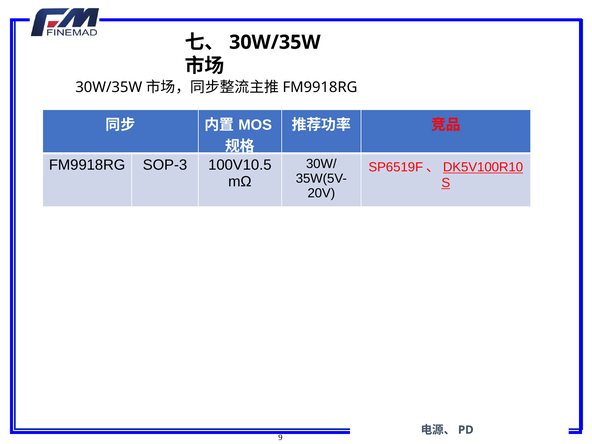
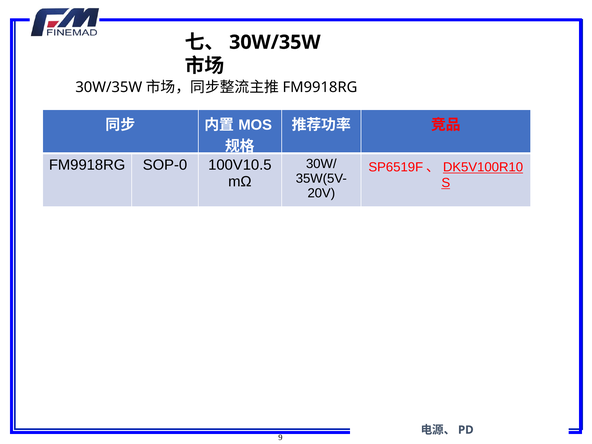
SOP-3: SOP-3 -> SOP-0 (165, 165)
